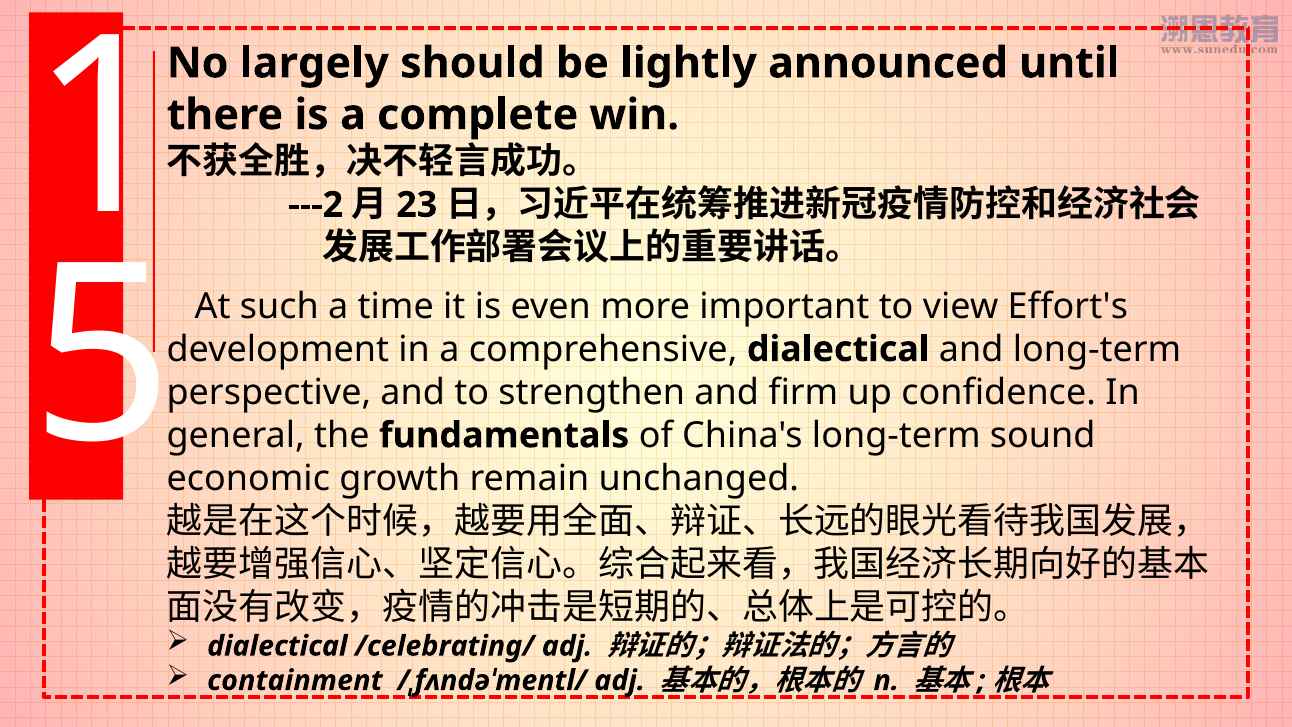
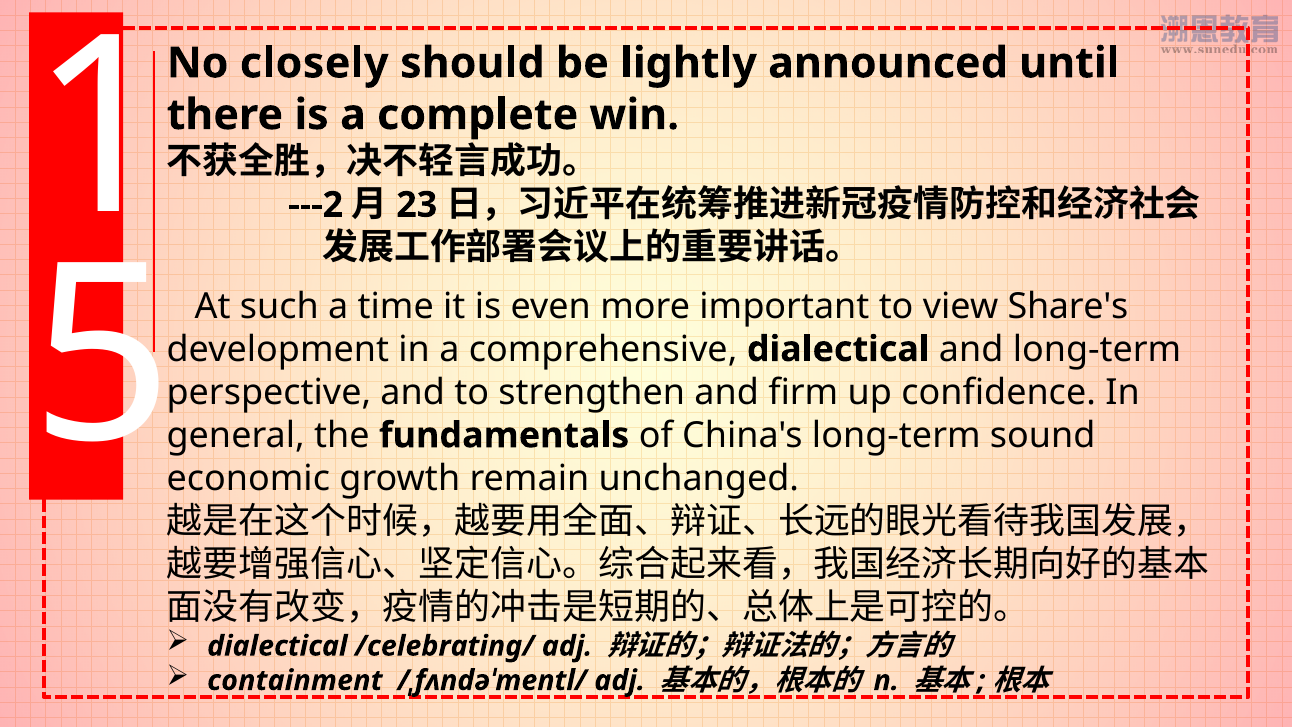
largely: largely -> closely (314, 63)
Effort's: Effort's -> Share's (1068, 306)
